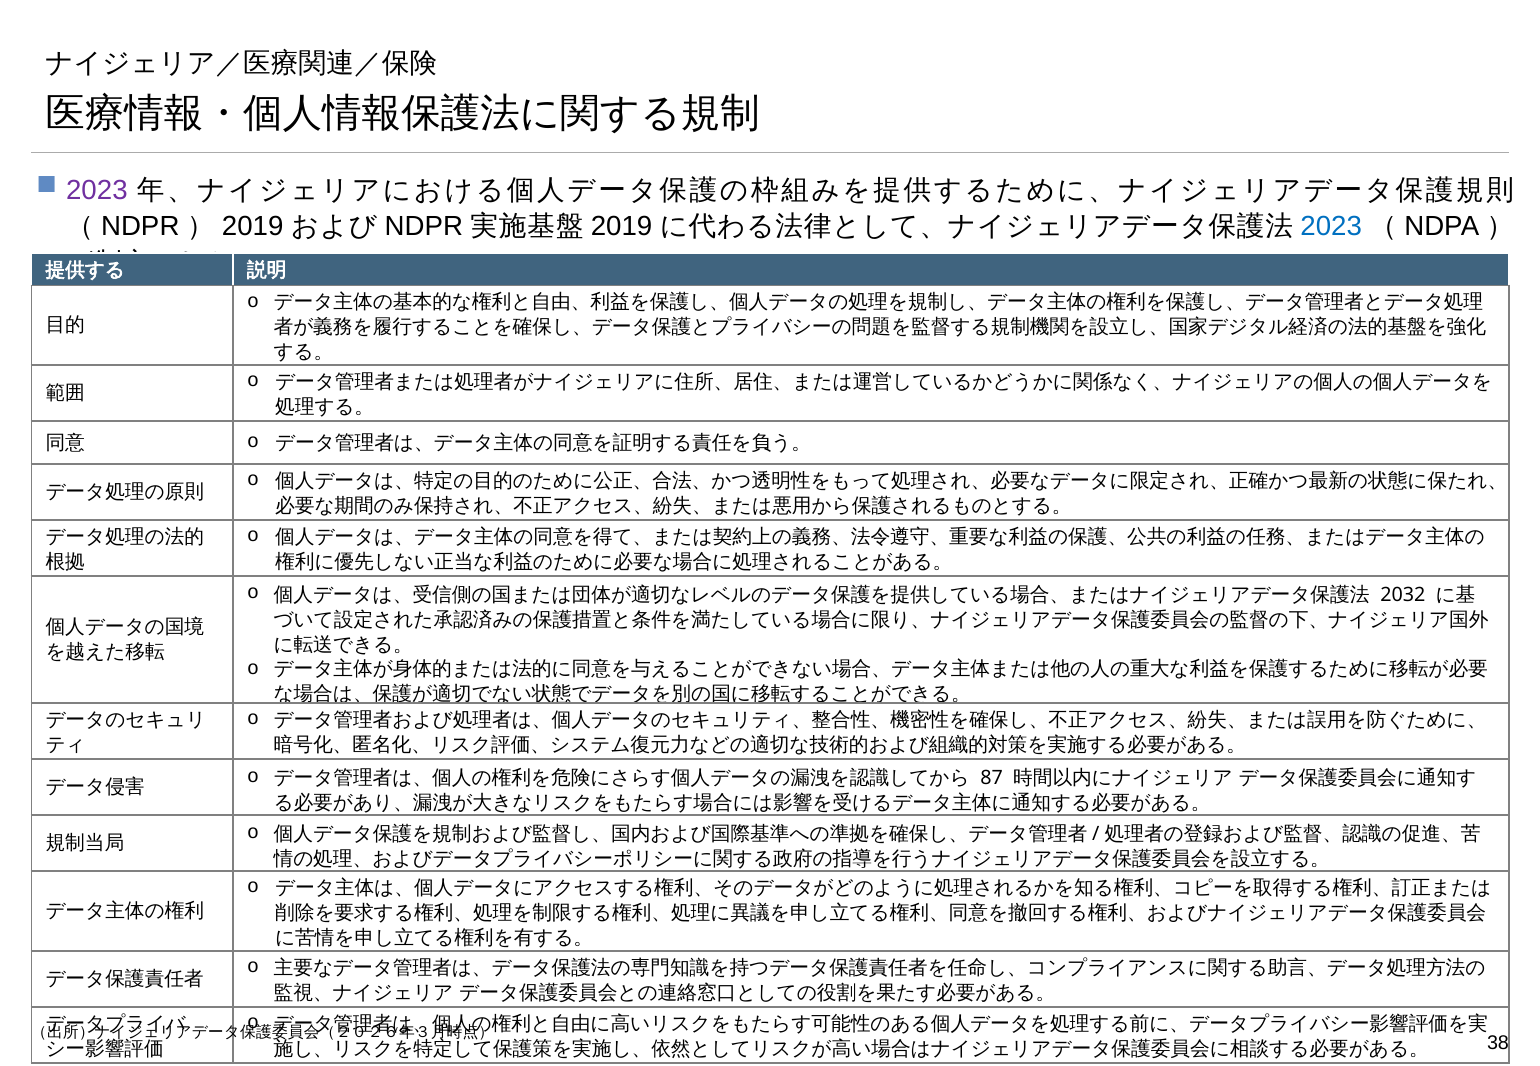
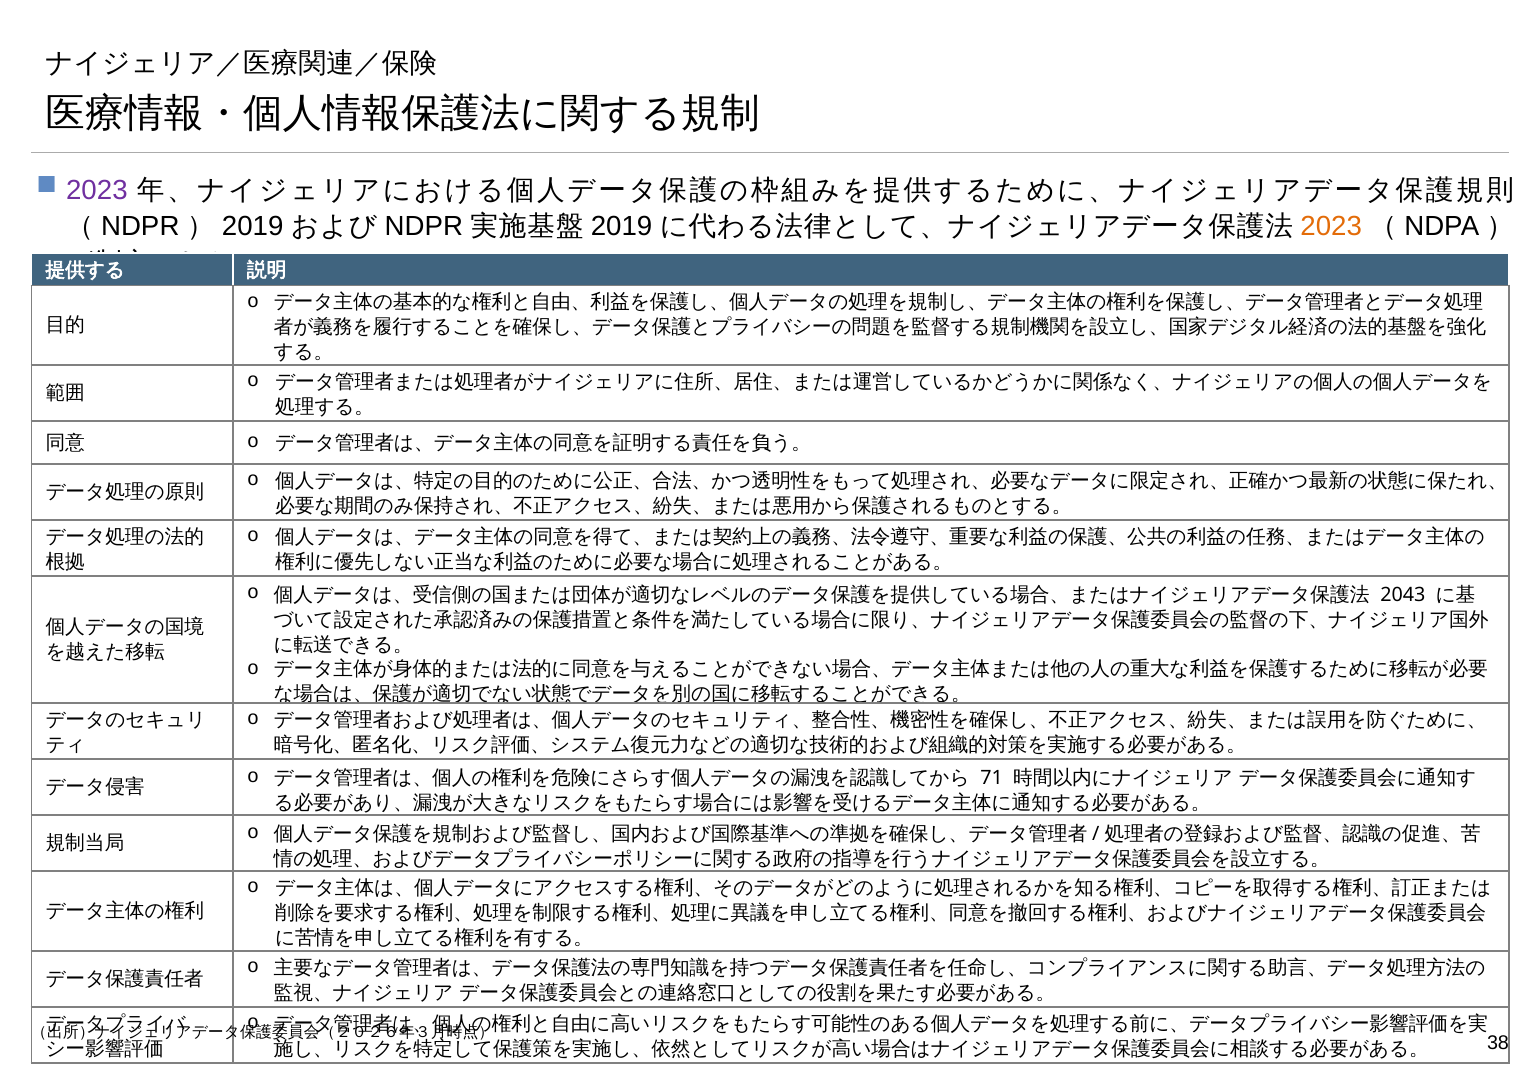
2023 colour: blue -> orange (1331, 227)
2032: 2032 -> 2043 (1403, 595)
87: 87 -> 71 (992, 778)
